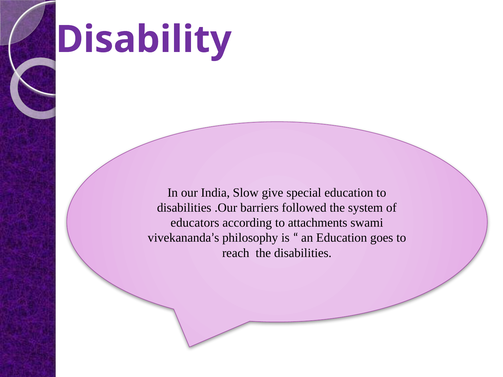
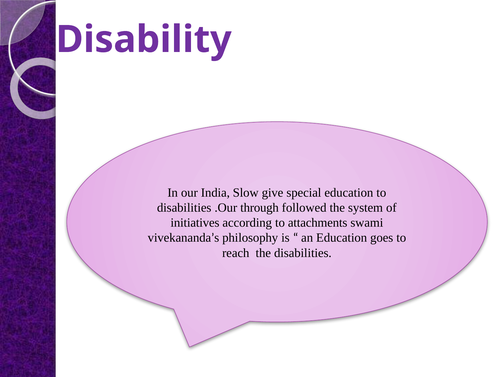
barriers: barriers -> through (260, 208)
educators: educators -> initiatives (195, 223)
